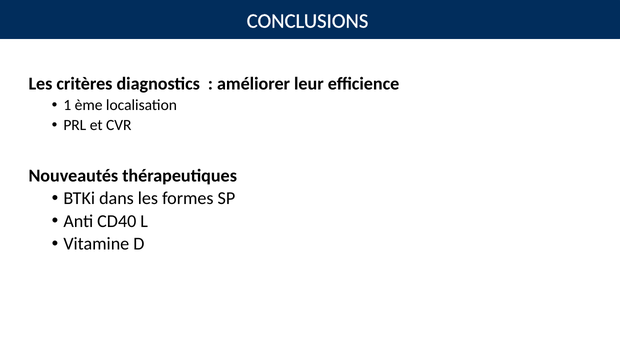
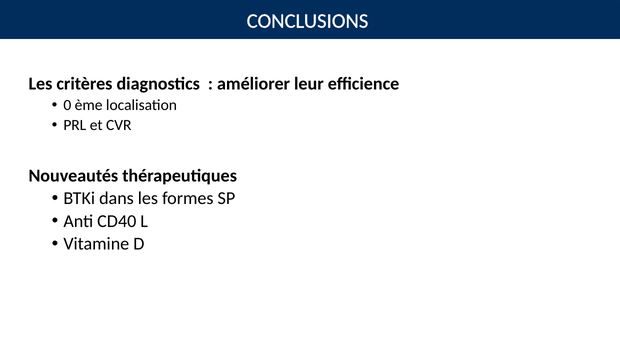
1: 1 -> 0 (67, 105)
